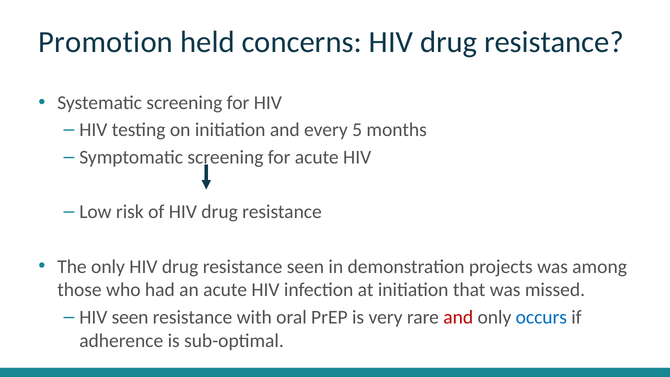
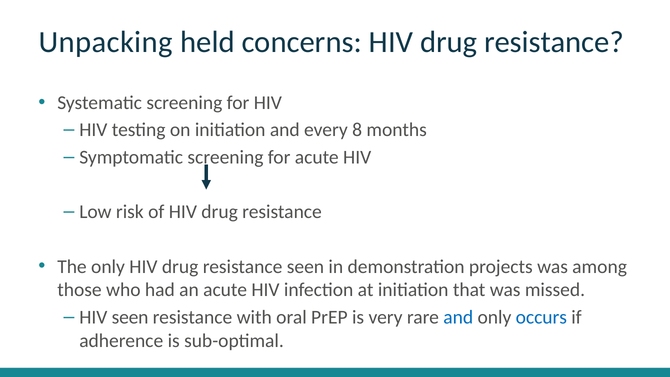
Promotion: Promotion -> Unpacking (106, 42)
5: 5 -> 8 (357, 130)
and colour: red -> blue (458, 317)
